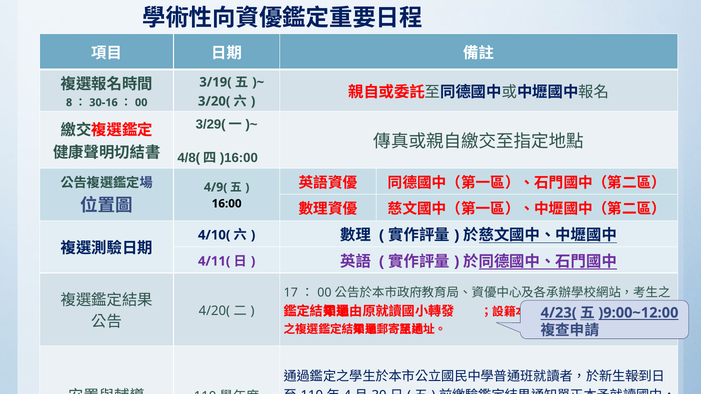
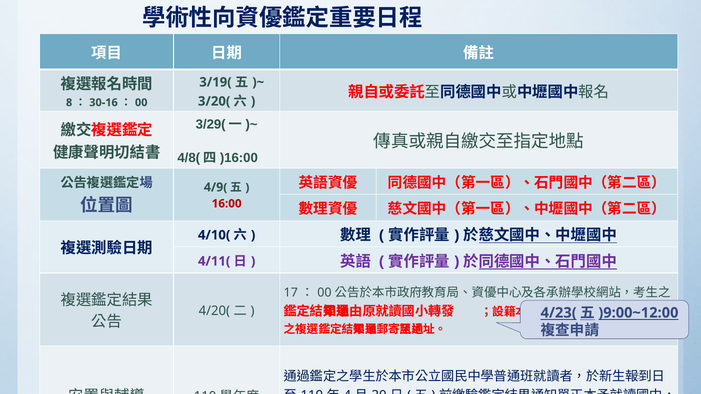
16:00 colour: black -> red (227, 204)
